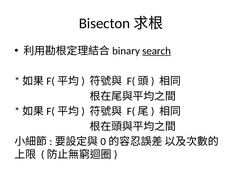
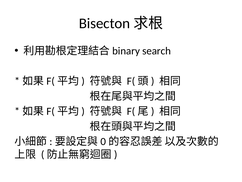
search underline: present -> none (157, 51)
